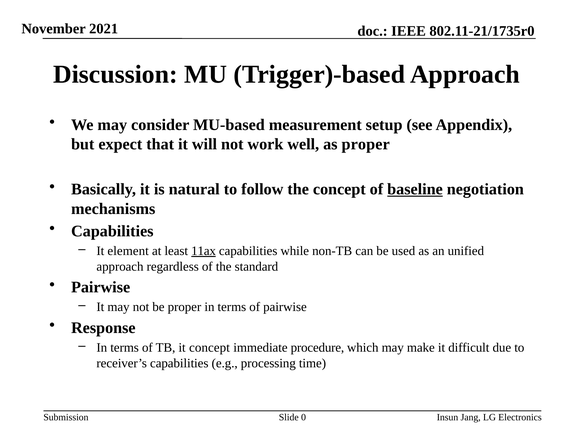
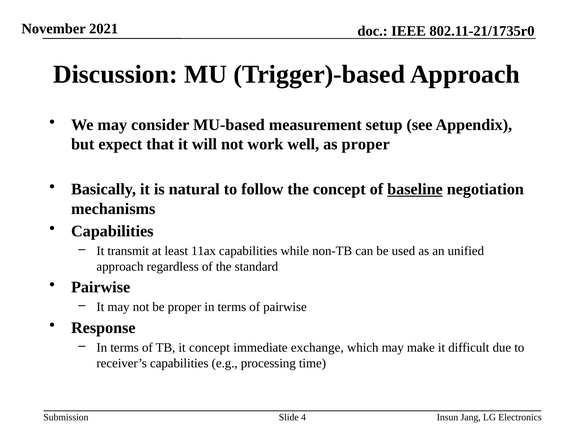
element: element -> transmit (128, 251)
11ax underline: present -> none (204, 251)
procedure: procedure -> exchange (317, 348)
0: 0 -> 4 (304, 417)
